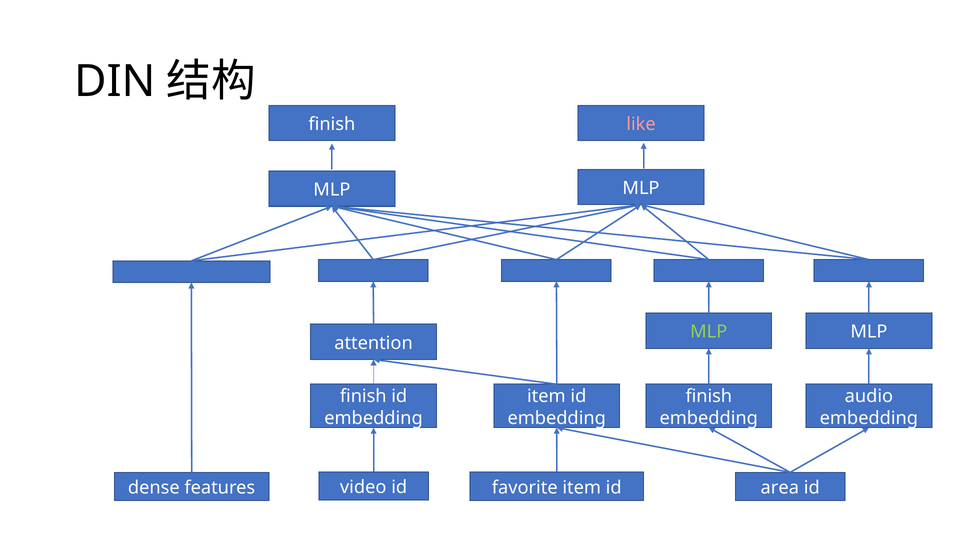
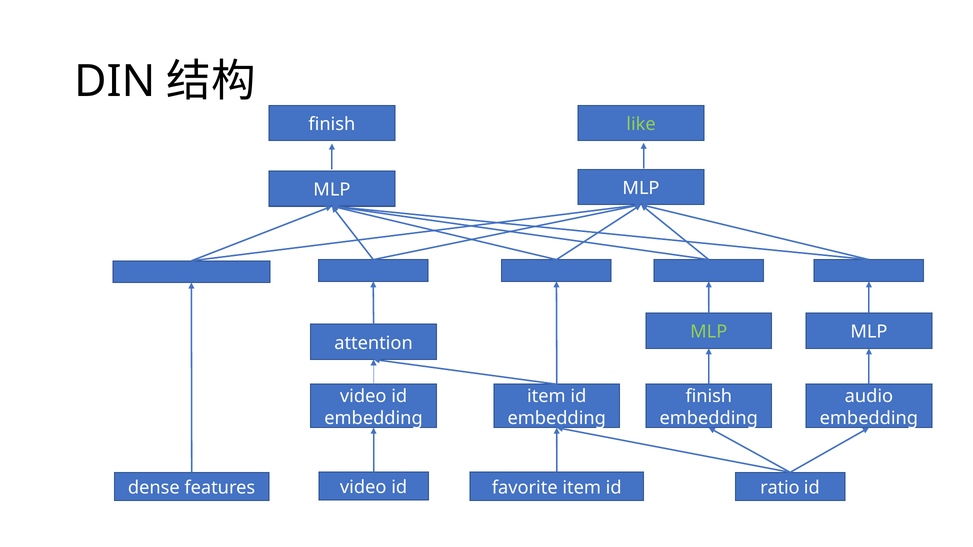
like colour: pink -> light green (641, 124)
finish: finish -> video (363, 396)
area: area -> ratio (780, 488)
